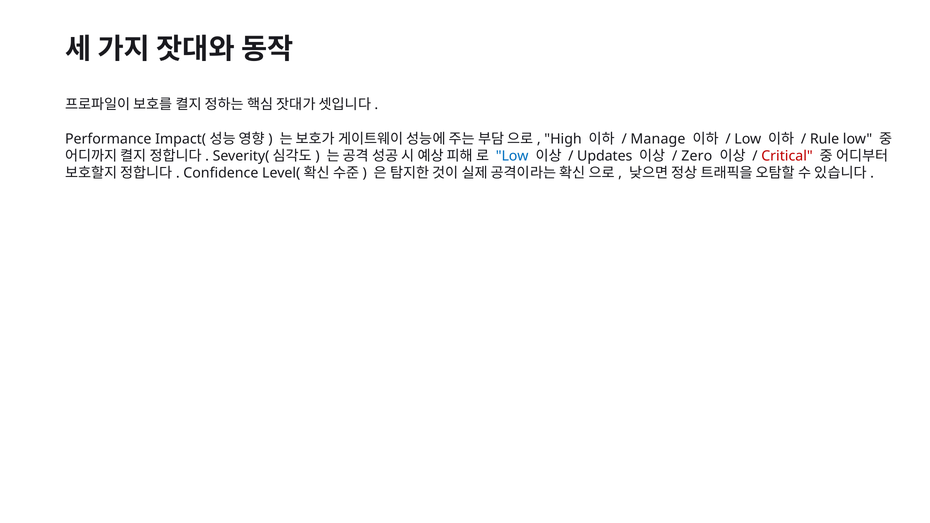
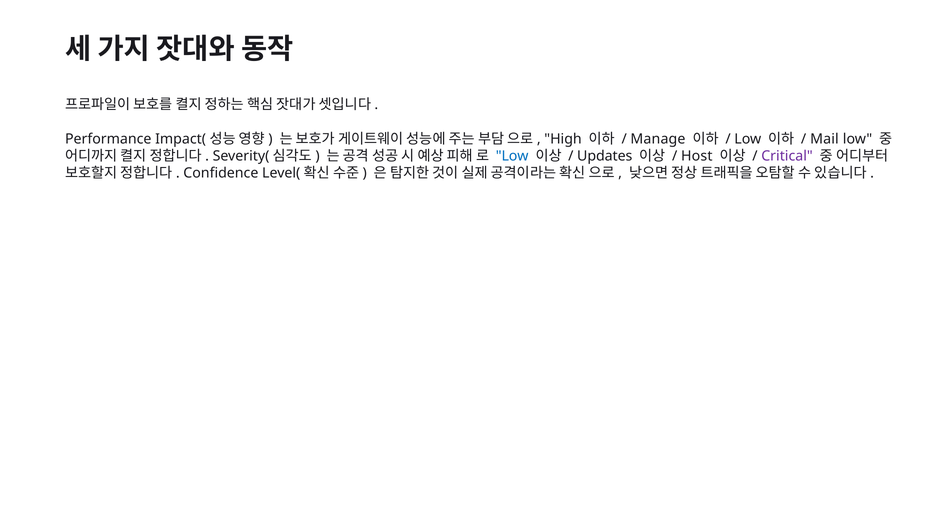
Rule: Rule -> Mail (824, 139)
Zero: Zero -> Host (697, 156)
Critical colour: red -> purple (787, 156)
